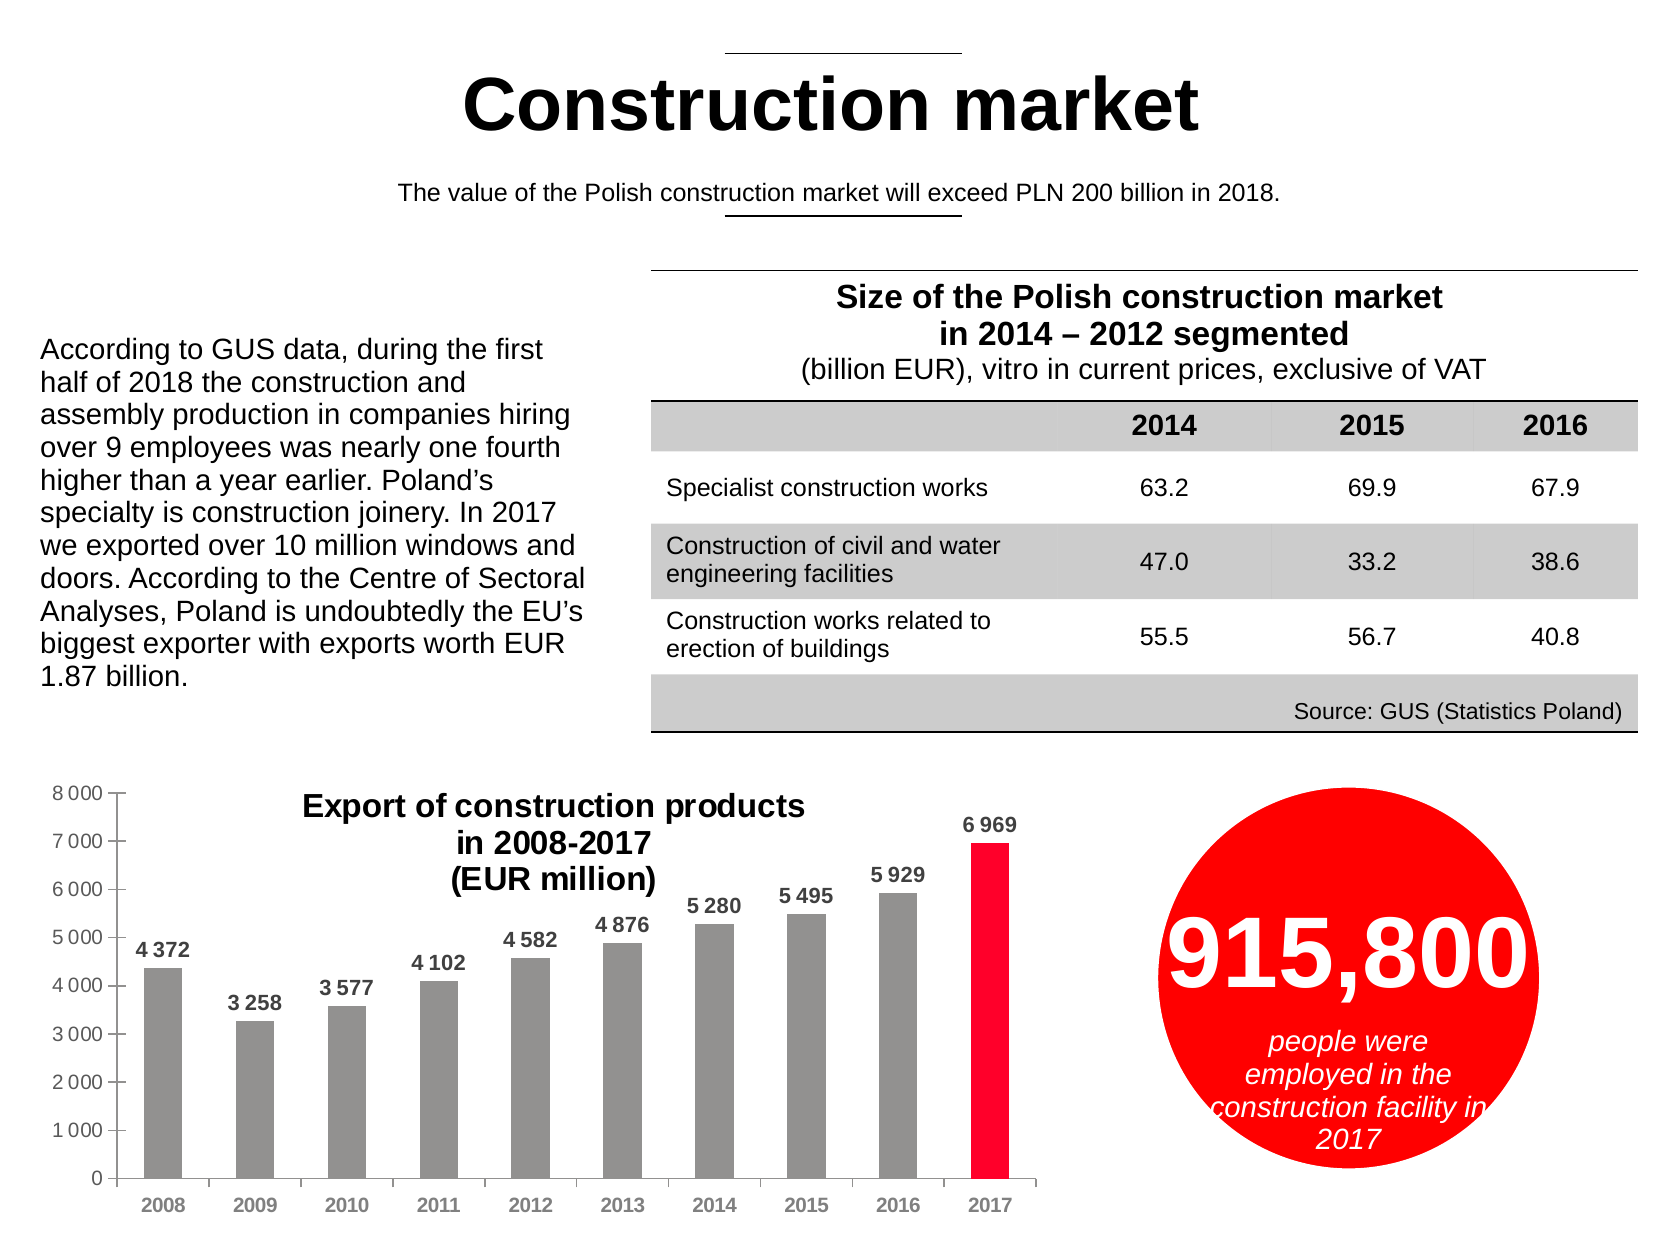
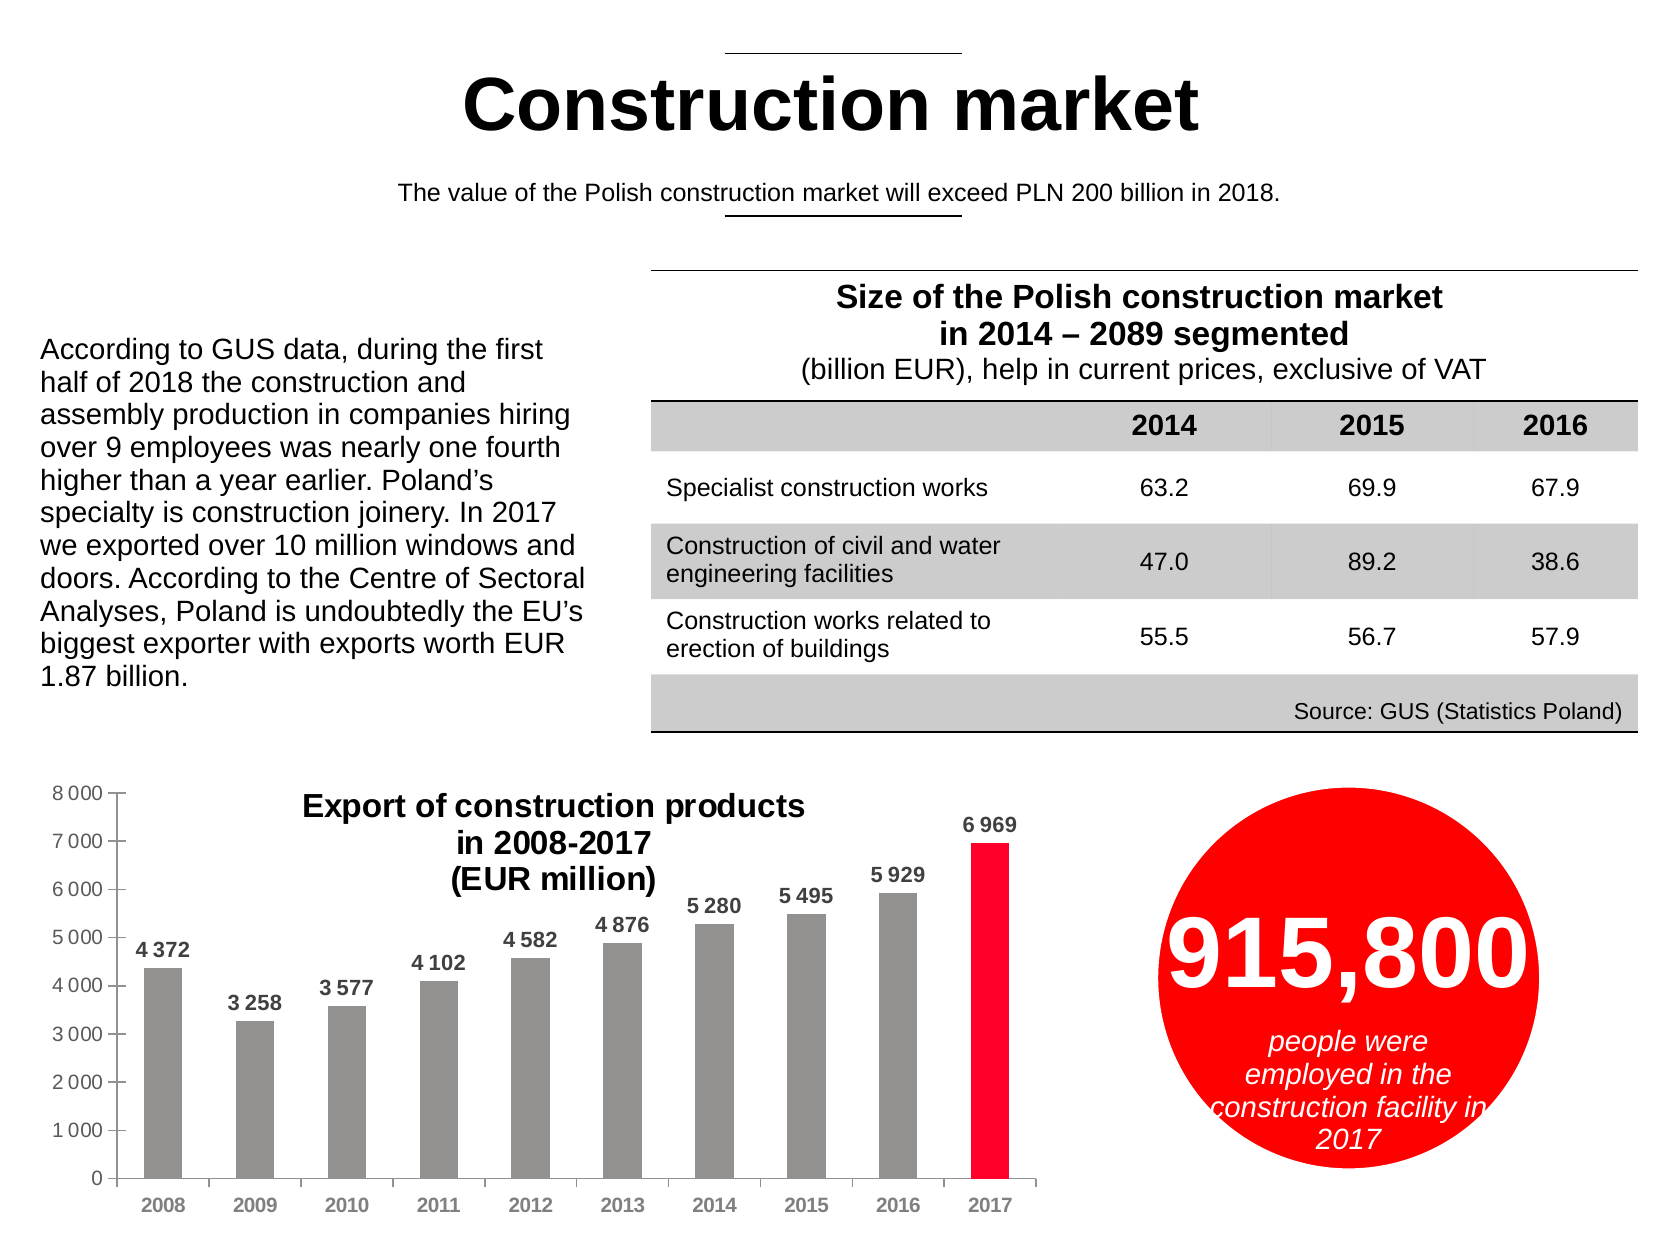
2012: 2012 -> 2089 (1127, 334)
vitro: vitro -> help (1010, 370)
33.2: 33.2 -> 89.2 (1372, 562)
40.8: 40.8 -> 57.9 (1555, 637)
